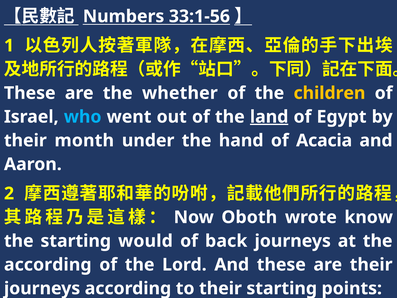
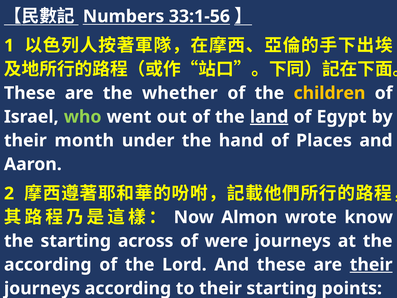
who colour: light blue -> light green (83, 117)
Acacia: Acacia -> Places (324, 140)
Oboth: Oboth -> Almon (249, 217)
would: would -> across (146, 241)
back: back -> were (226, 241)
their underline: none -> present (371, 264)
